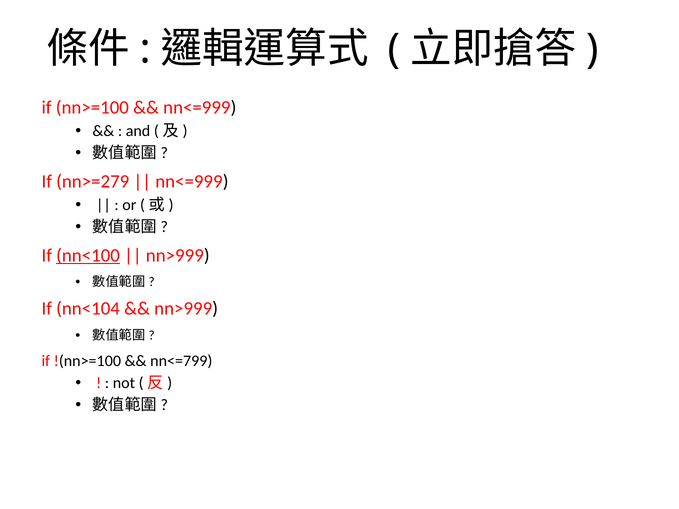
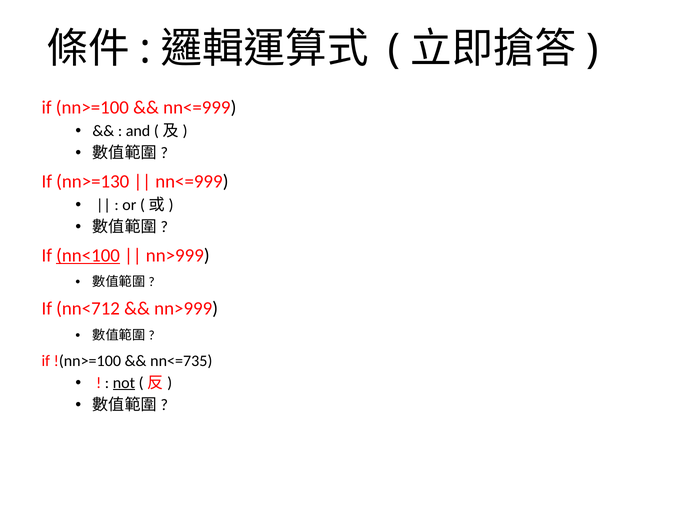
nn>=279: nn>=279 -> nn>=130 (93, 182)
nn<104: nn<104 -> nn<712 (88, 309)
nn<=799: nn<=799 -> nn<=735 (181, 361)
not underline: none -> present (124, 383)
